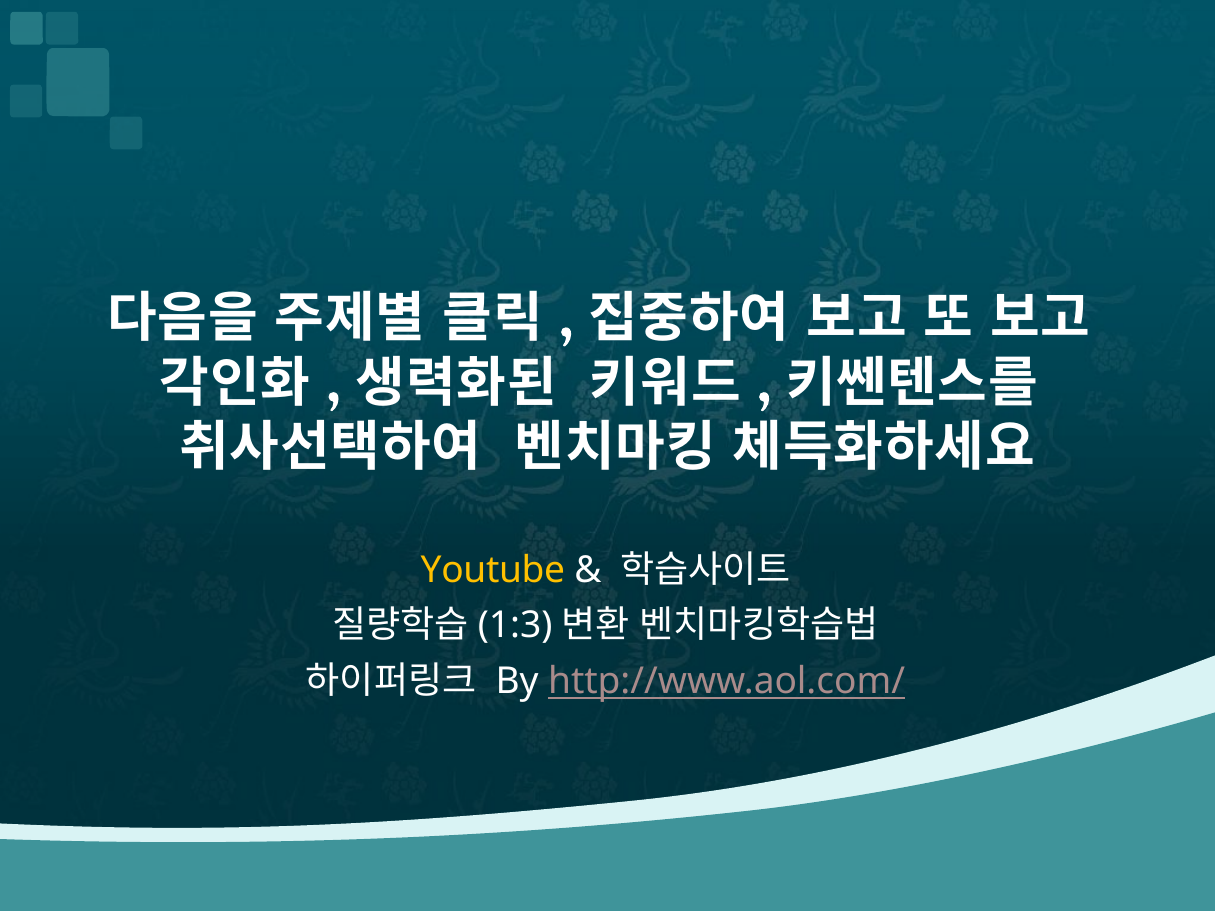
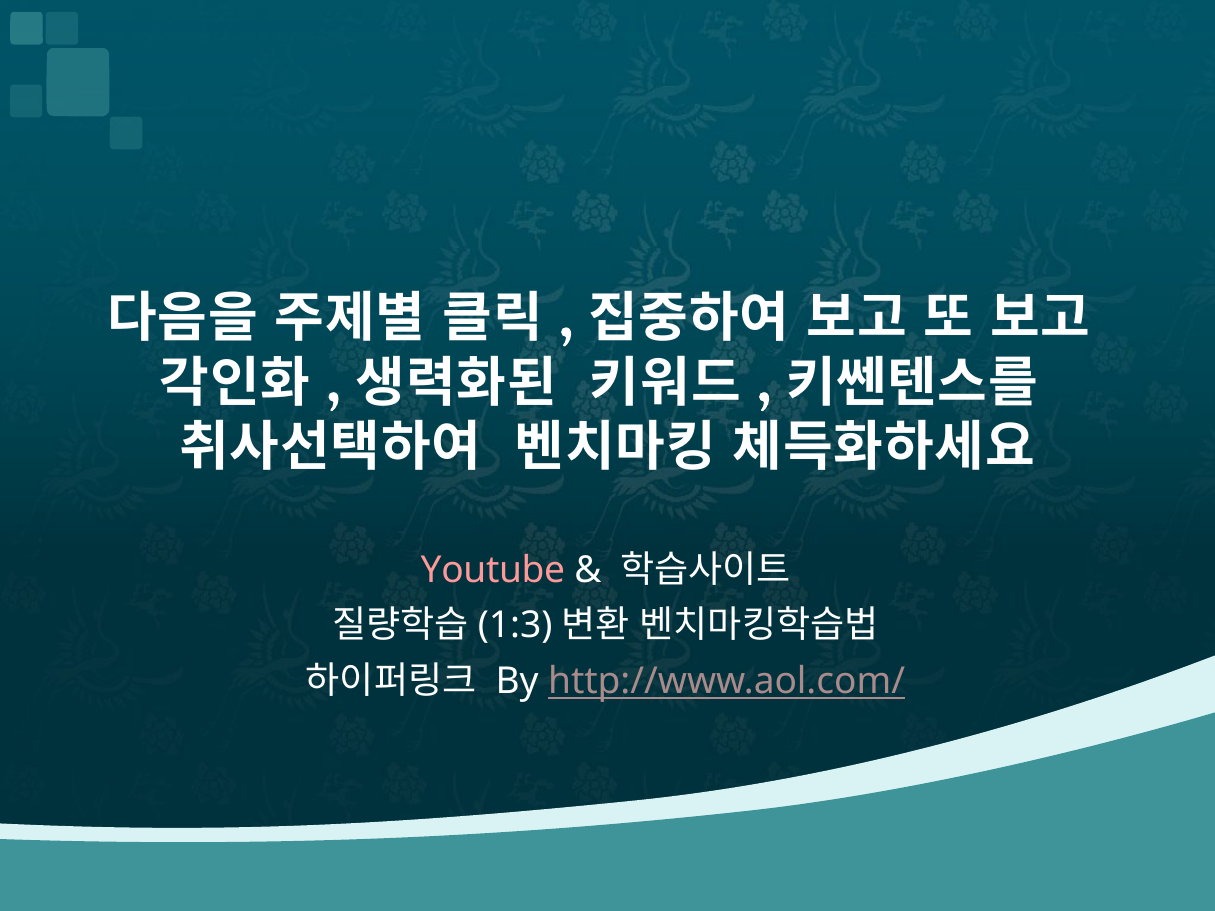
Youtube colour: yellow -> pink (493, 570)
